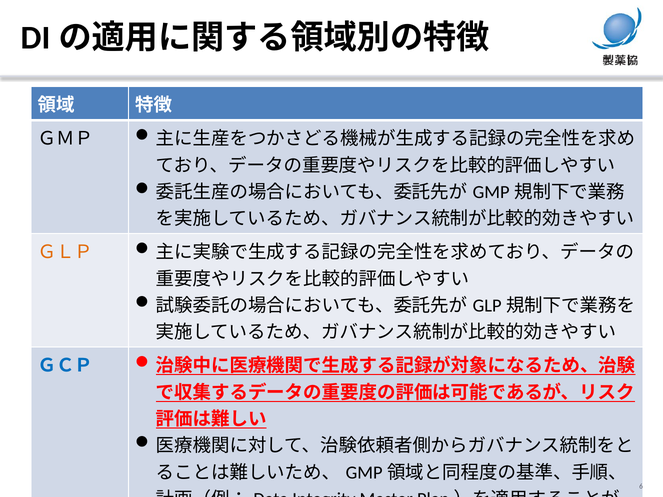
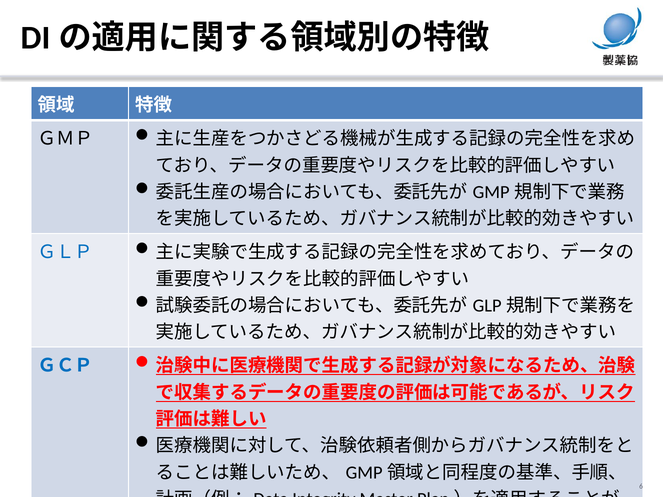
ＧＬＰ colour: orange -> blue (65, 252)
